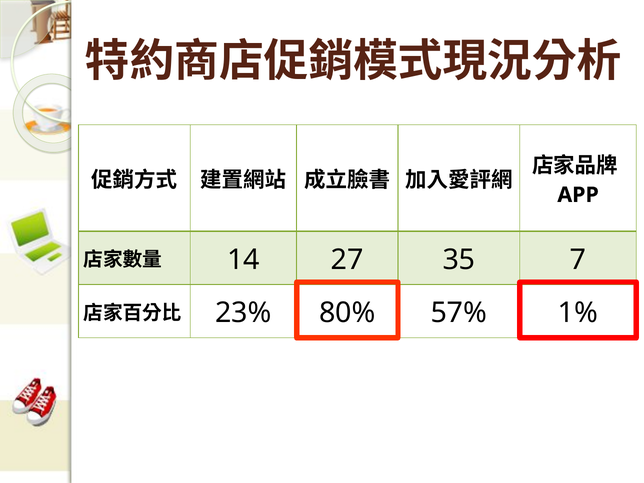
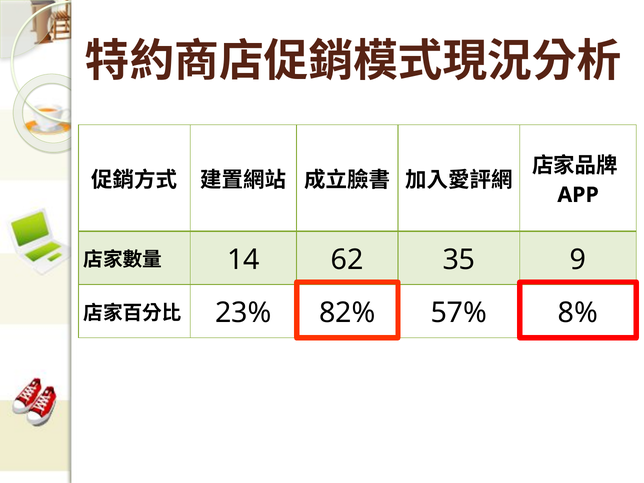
27: 27 -> 62 (347, 260)
7: 7 -> 9 (578, 260)
80%: 80% -> 82% (347, 313)
1%: 1% -> 8% (578, 313)
